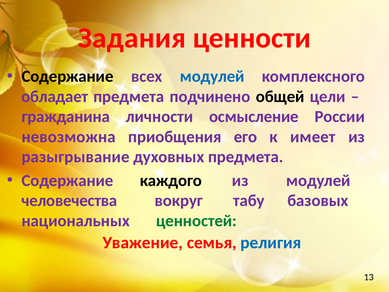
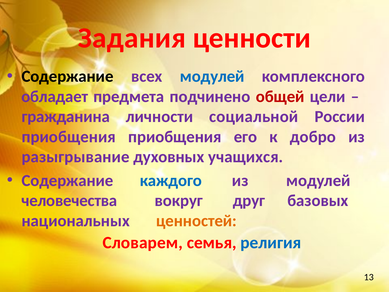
общей colour: black -> red (280, 96)
осмысление: осмысление -> социальной (254, 117)
невозможна: невозможна -> приобщения (69, 137)
имеет: имеет -> добро (313, 137)
духовных предмета: предмета -> учащихся (246, 157)
каждого colour: black -> blue (171, 180)
табу: табу -> друг (249, 200)
ценностей colour: green -> orange (196, 221)
Уважение: Уважение -> Словарем (143, 242)
